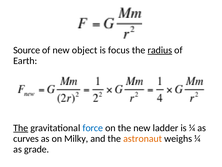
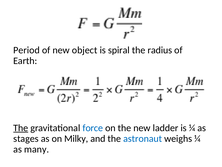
Source: Source -> Period (27, 50)
focus: focus -> spiral (119, 50)
radius underline: present -> none (160, 50)
curves: curves -> stages (26, 138)
astronaut colour: orange -> blue (143, 138)
grade: grade -> many (37, 149)
